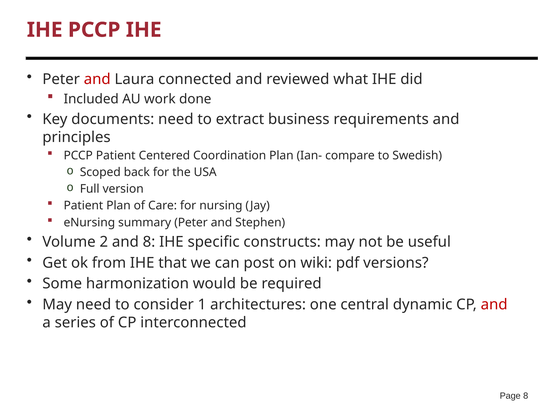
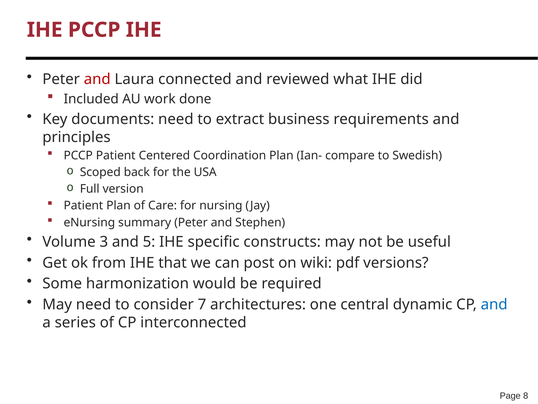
2: 2 -> 3 (104, 241)
and 8: 8 -> 5 (149, 241)
1: 1 -> 7 (202, 304)
and colour: red -> blue (494, 304)
